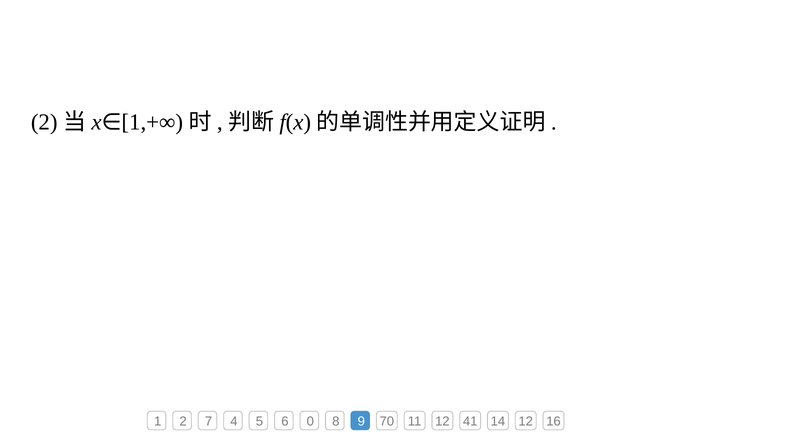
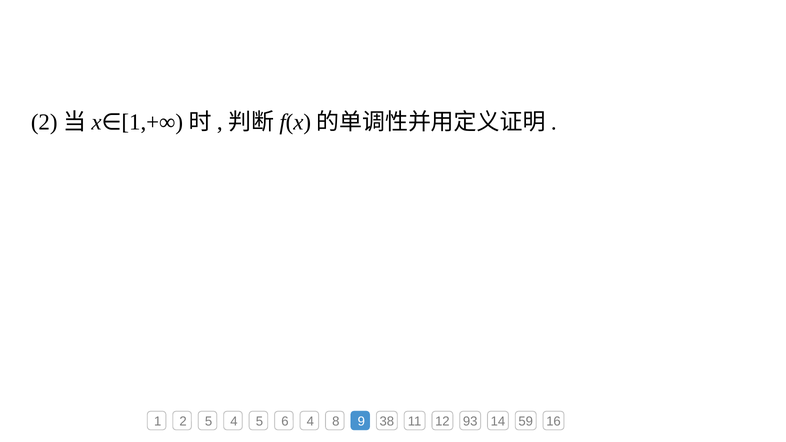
2 7: 7 -> 5 (209, 422)
6 0: 0 -> 4 (310, 422)
70: 70 -> 38 (387, 422)
41: 41 -> 93 (470, 422)
14 12: 12 -> 59 (526, 422)
